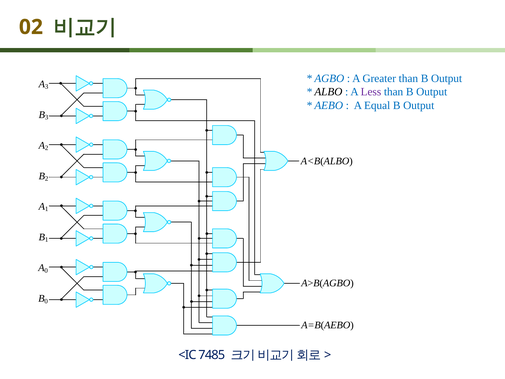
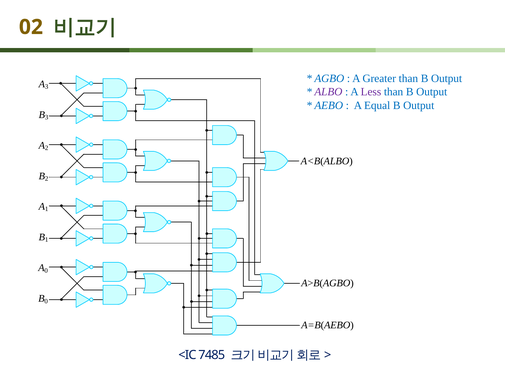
ALBO colour: black -> purple (328, 92)
